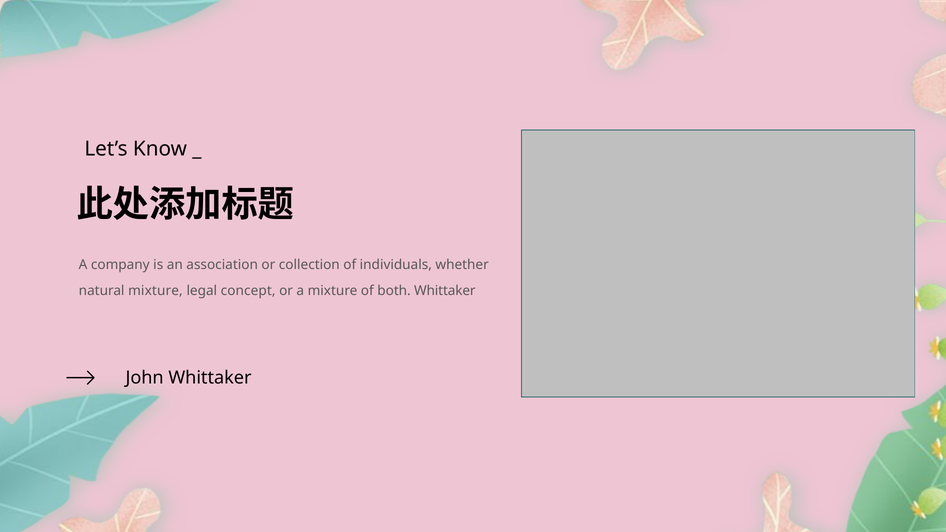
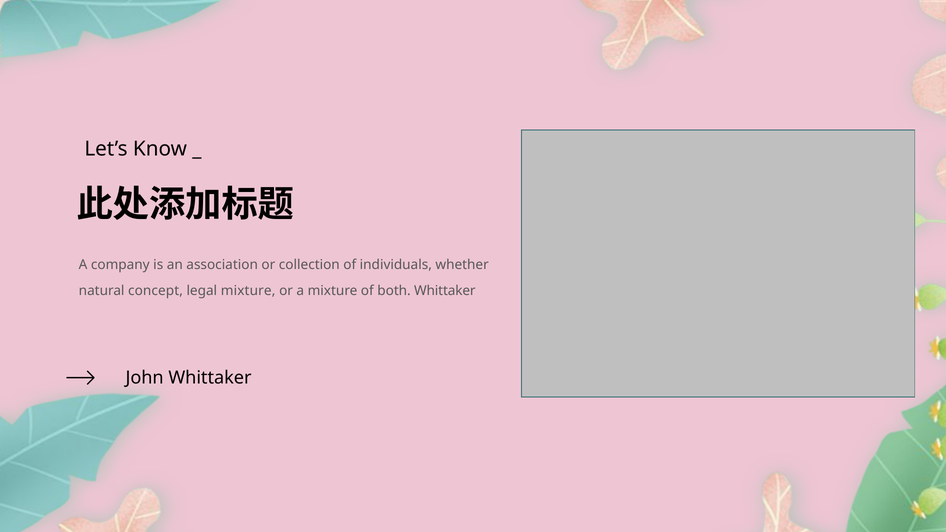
natural mixture: mixture -> concept (155, 291)
legal concept: concept -> mixture (248, 291)
